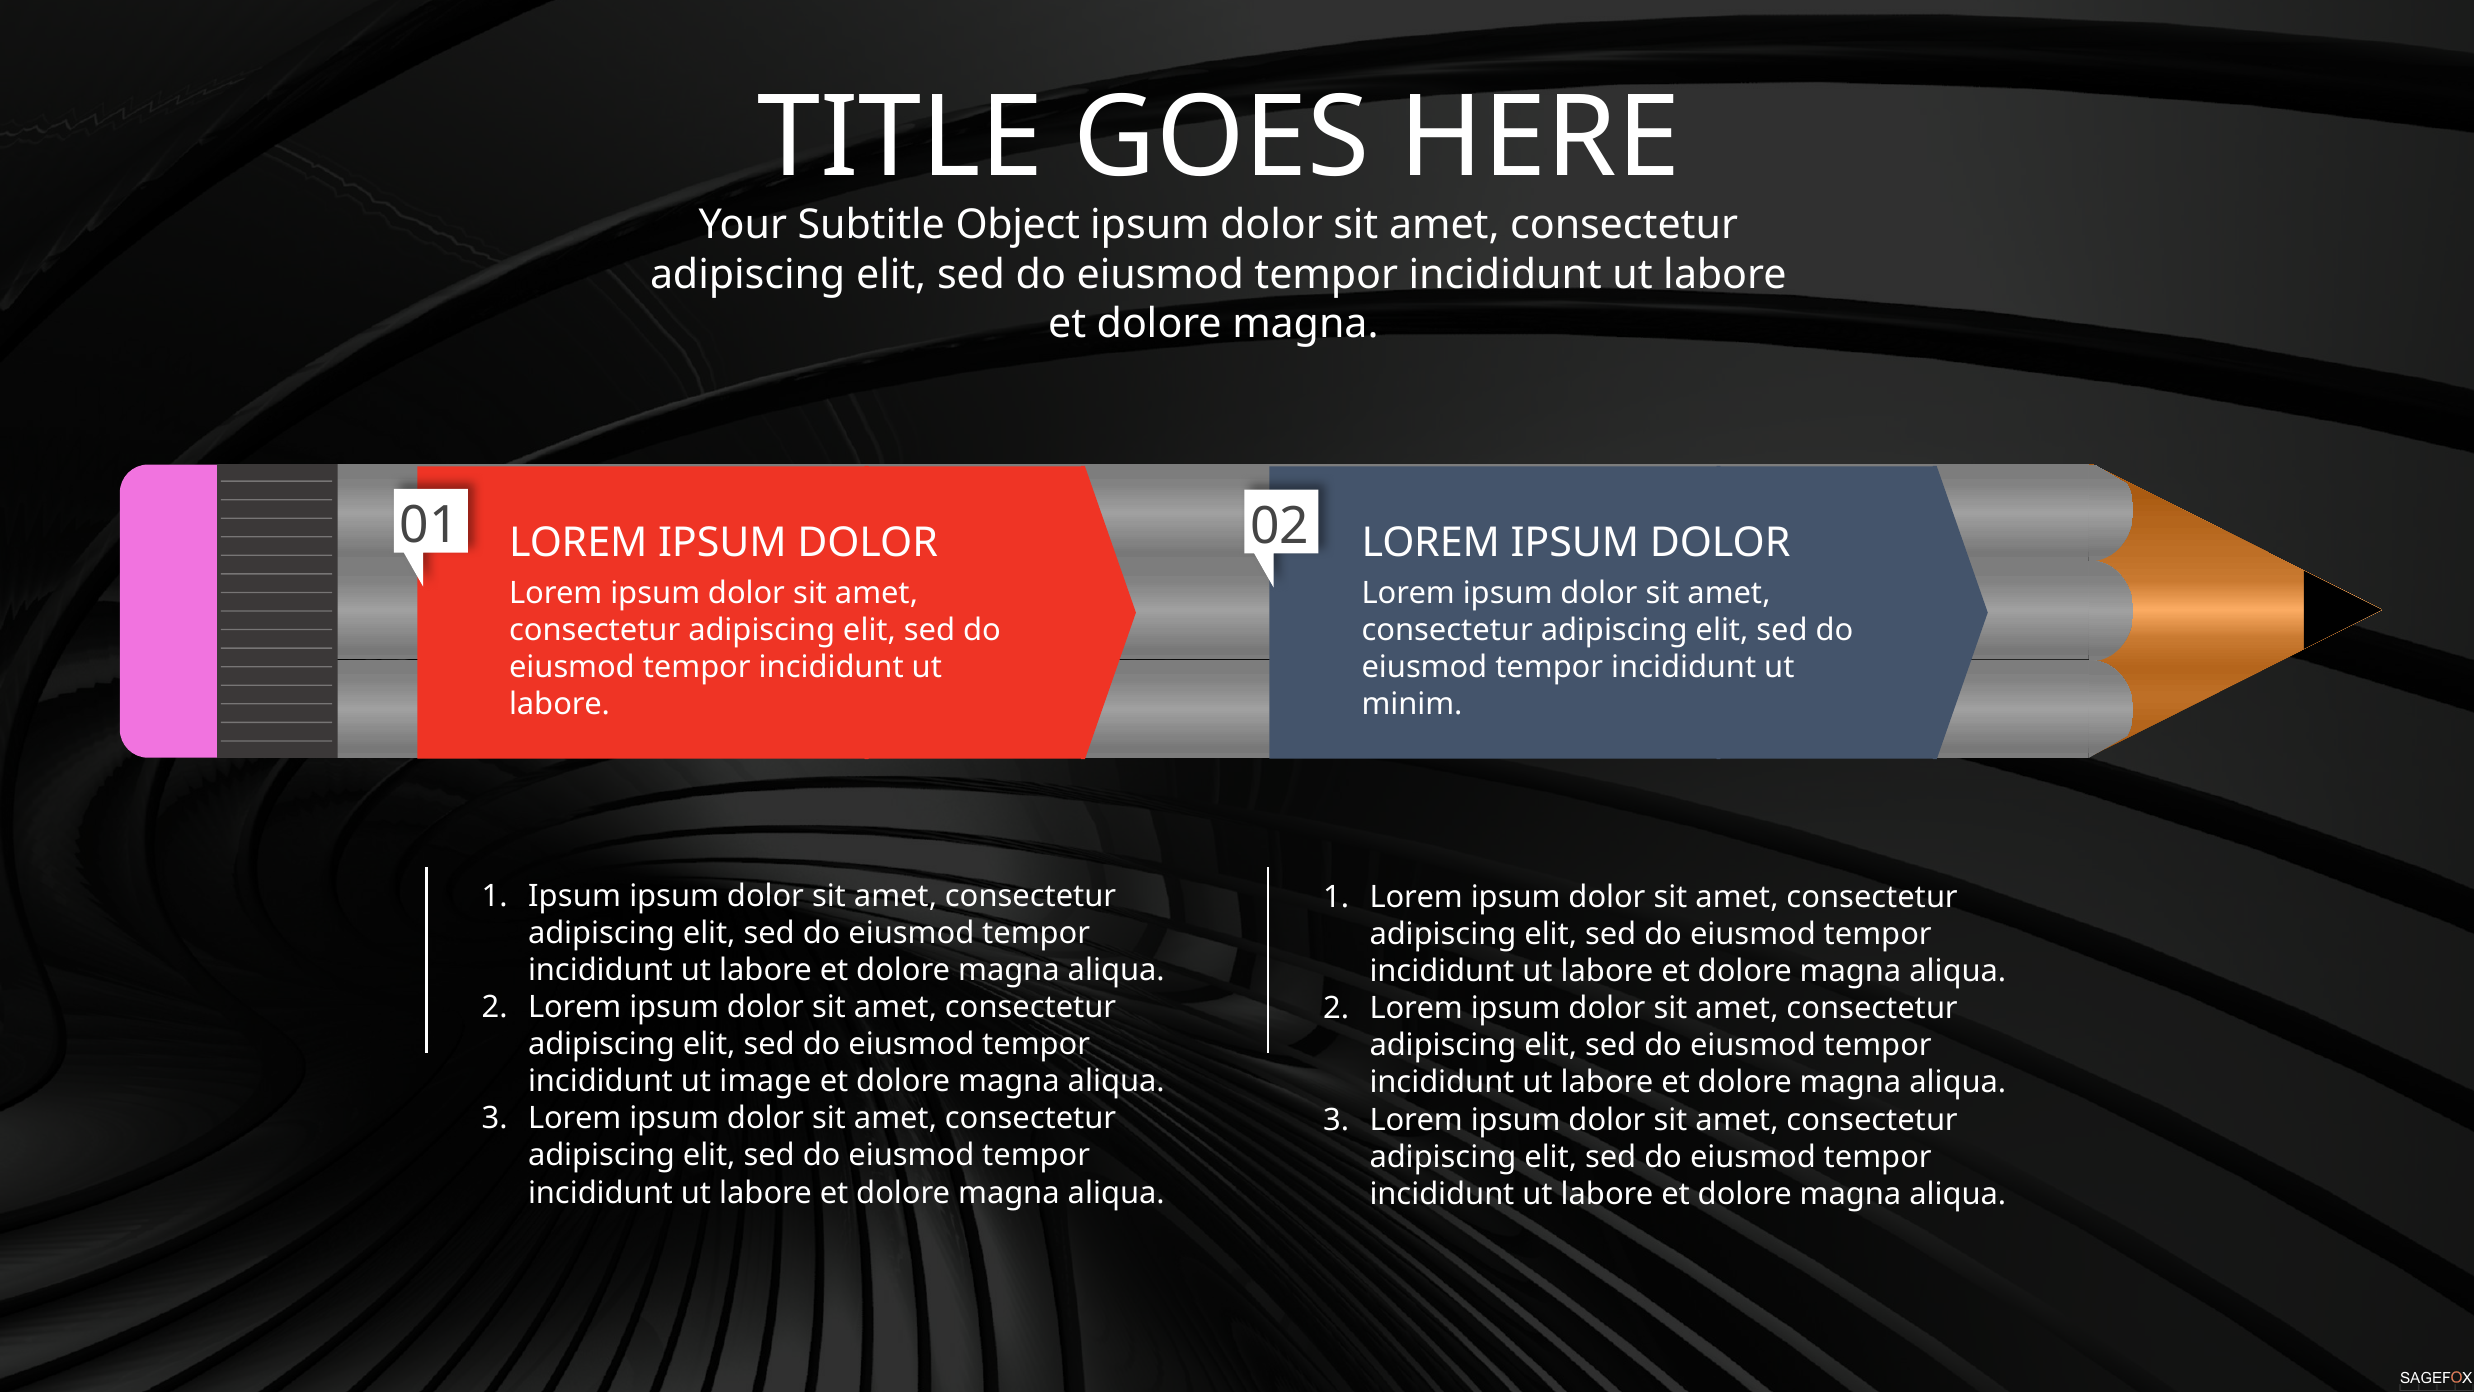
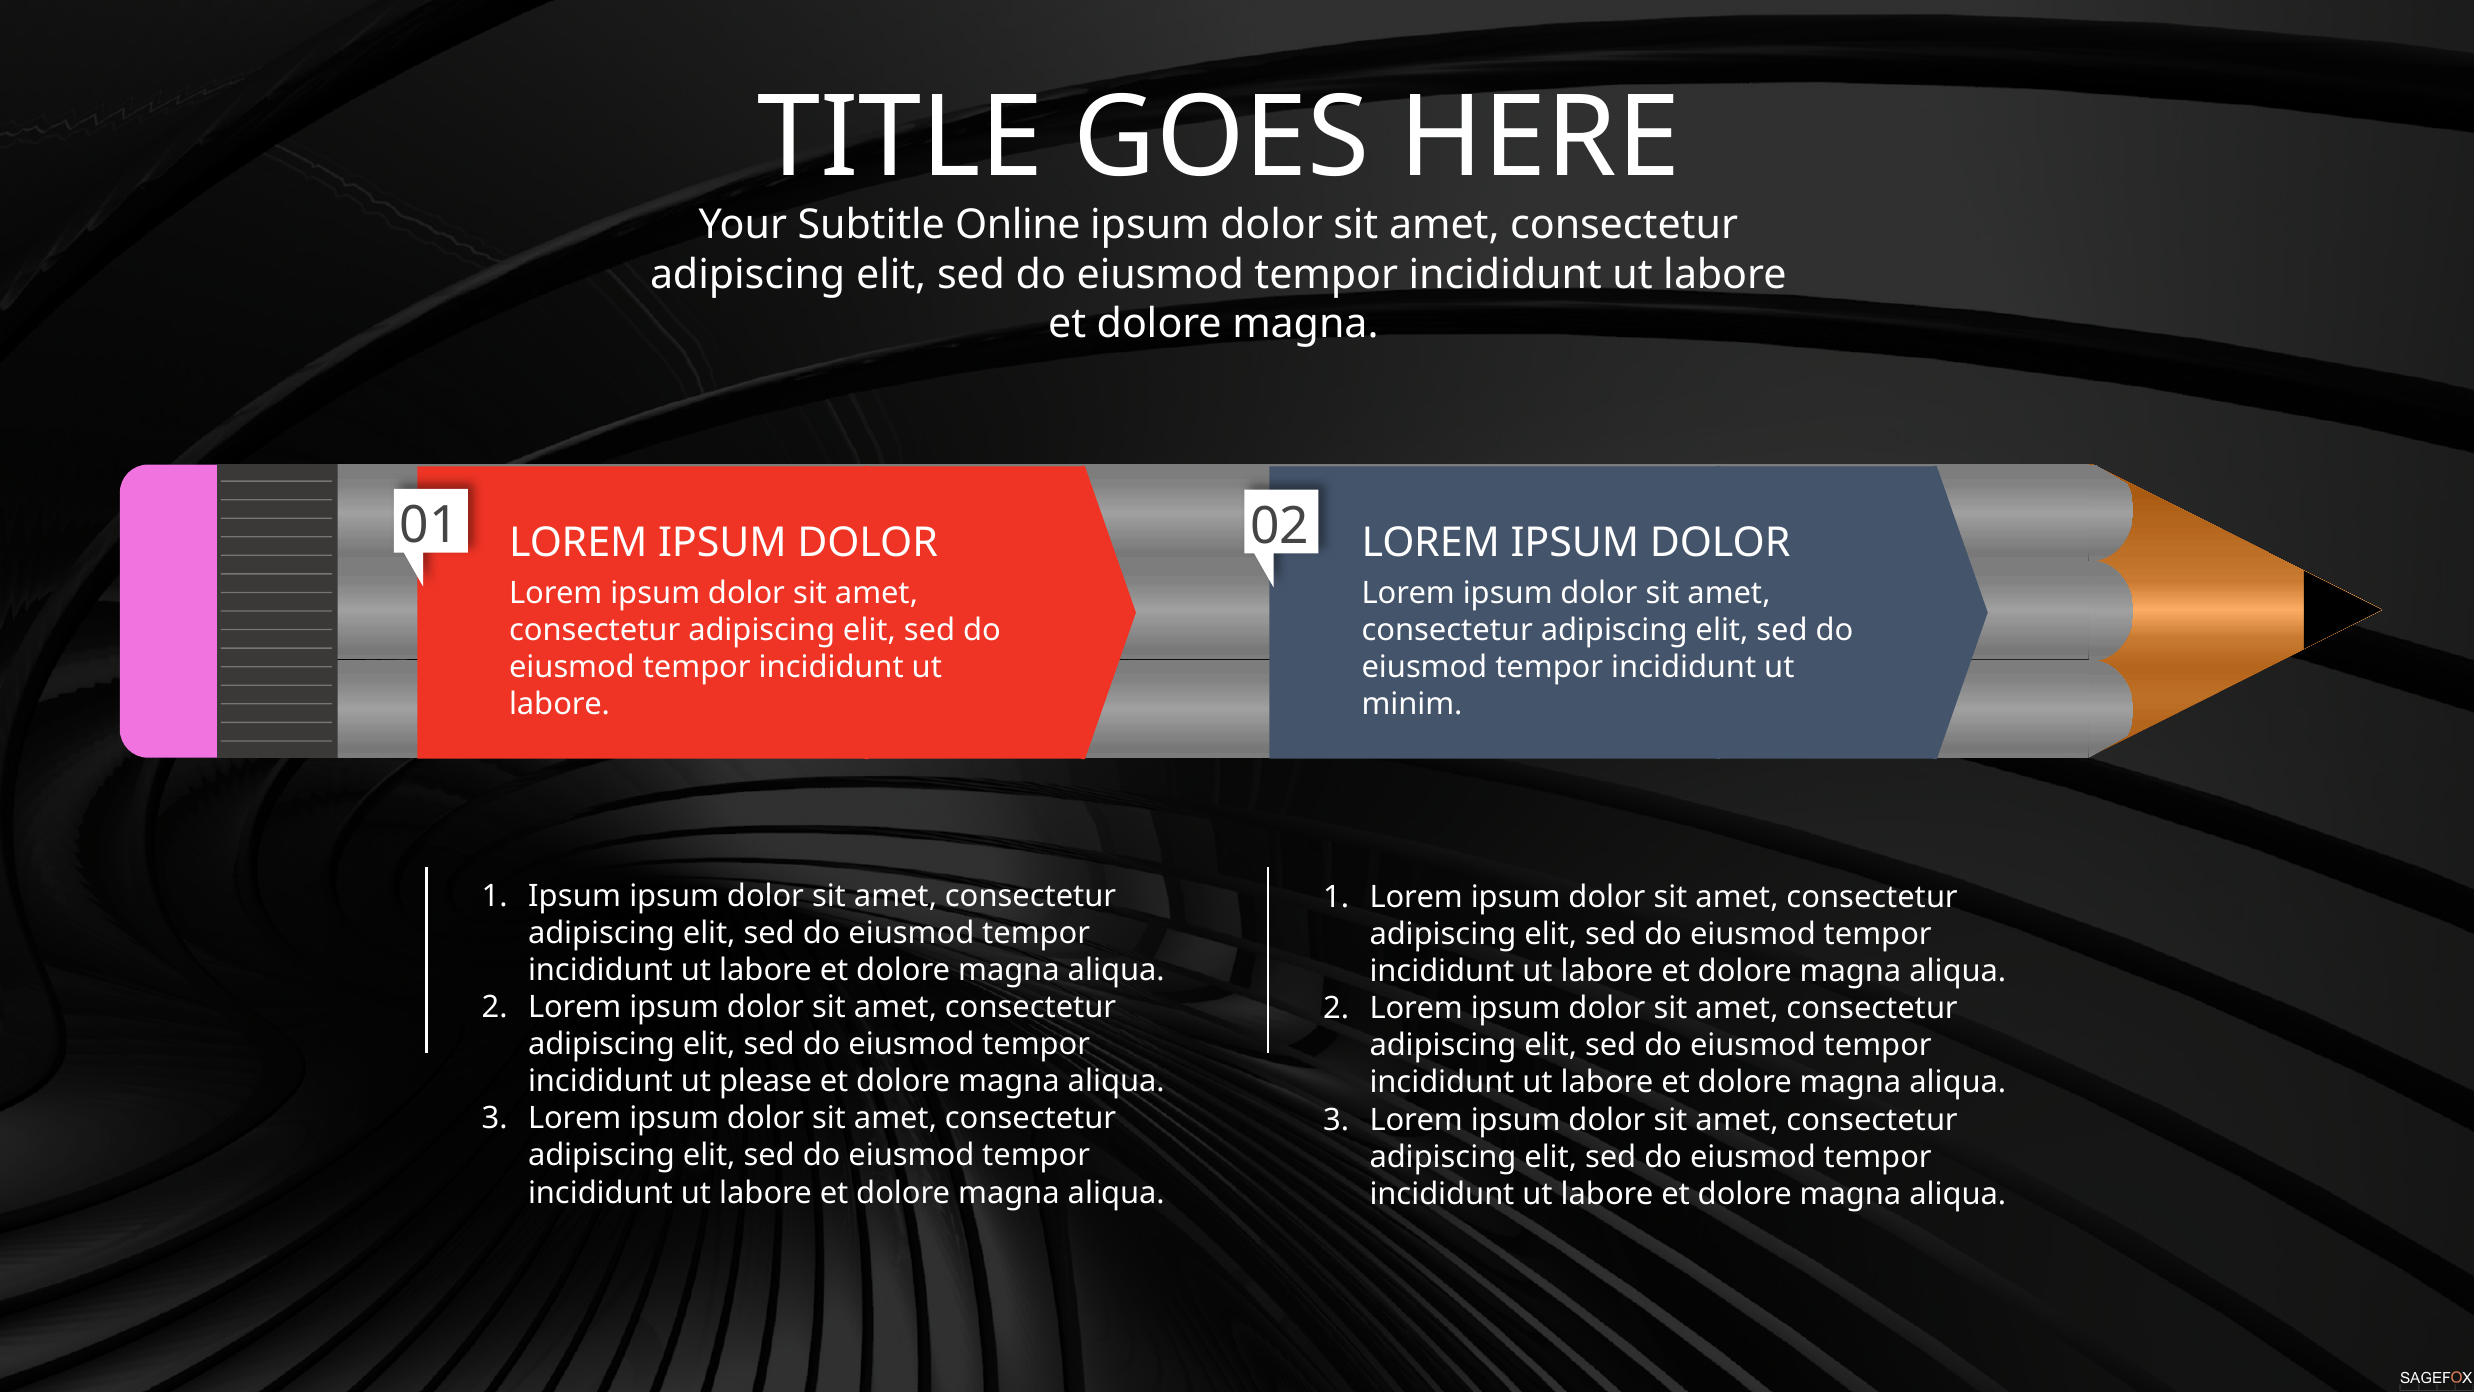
Object: Object -> Online (1018, 225)
image: image -> please (766, 1081)
